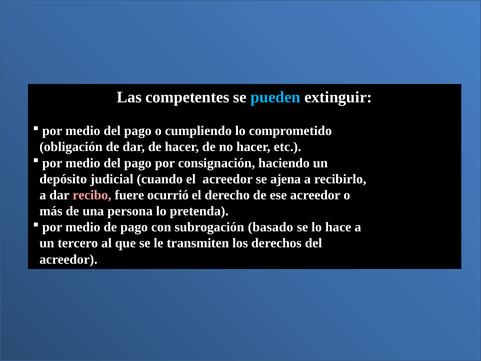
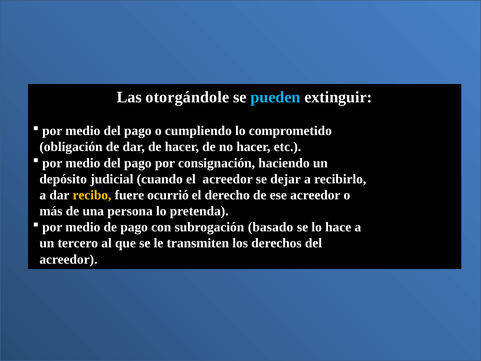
competentes: competentes -> otorgándole (187, 97)
ajena: ajena -> dejar (286, 179)
recibo colour: pink -> yellow (92, 195)
